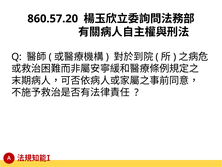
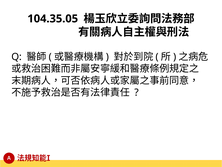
860.57.20: 860.57.20 -> 104.35.05 (53, 19)
